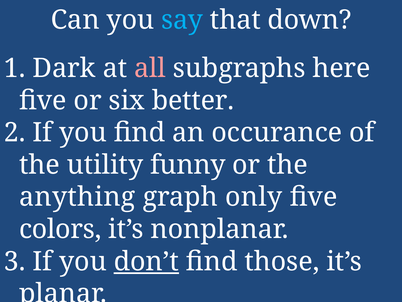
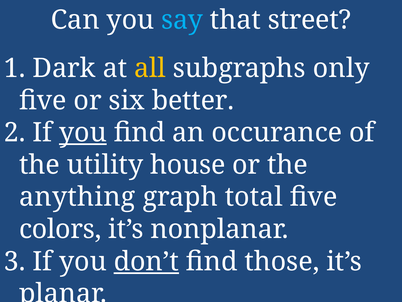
down: down -> street (310, 20)
all colour: pink -> yellow (150, 68)
here: here -> only (341, 68)
you underline: none -> present (83, 132)
funny: funny -> house (188, 165)
only: only -> total (254, 197)
